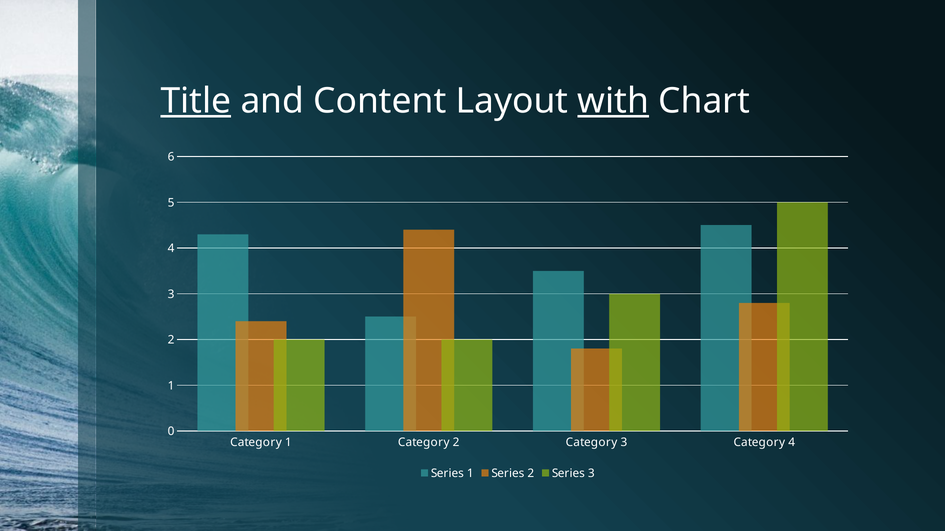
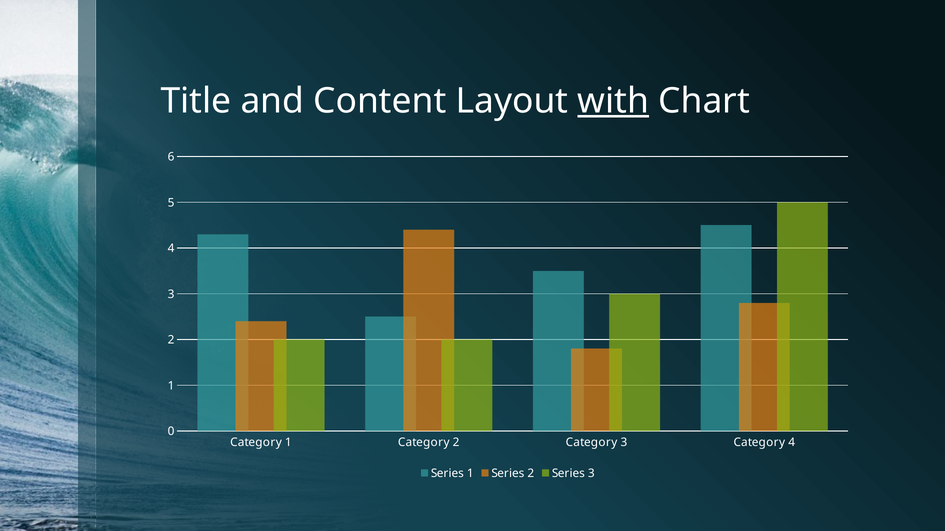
Title underline: present -> none (196, 101)
